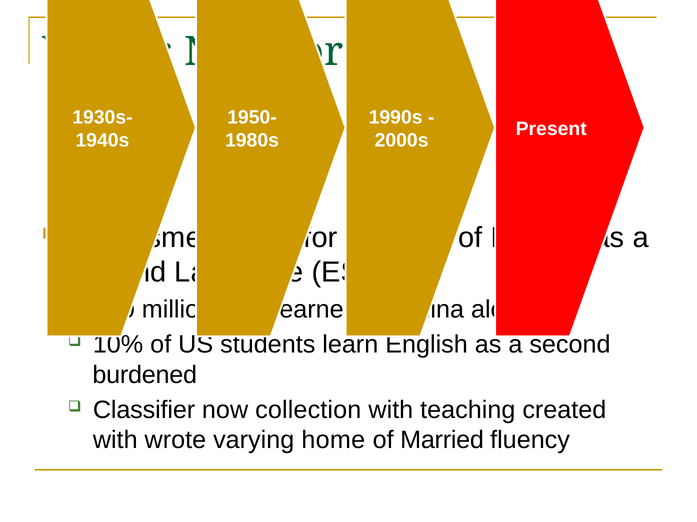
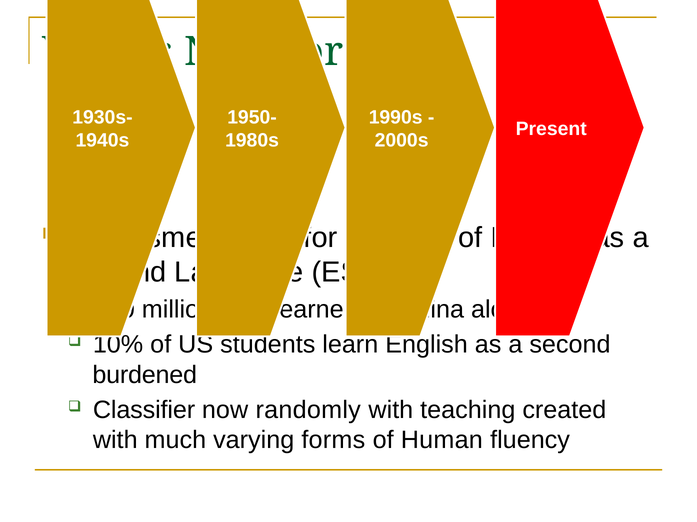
collection: collection -> randomly (308, 411)
wrote: wrote -> much (175, 441)
home: home -> forms (333, 441)
Married: Married -> Human (442, 441)
